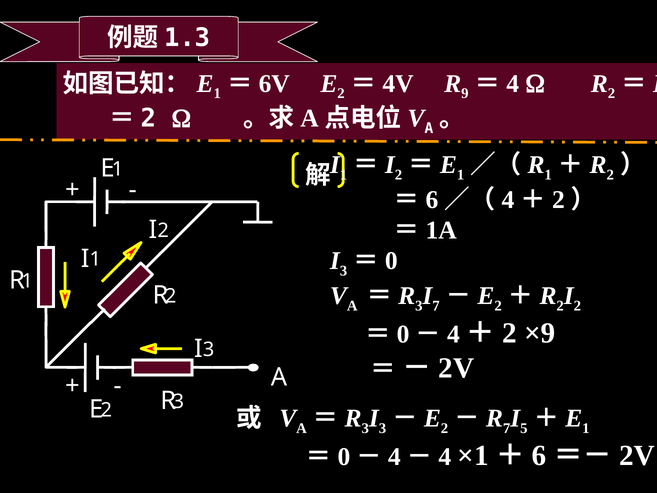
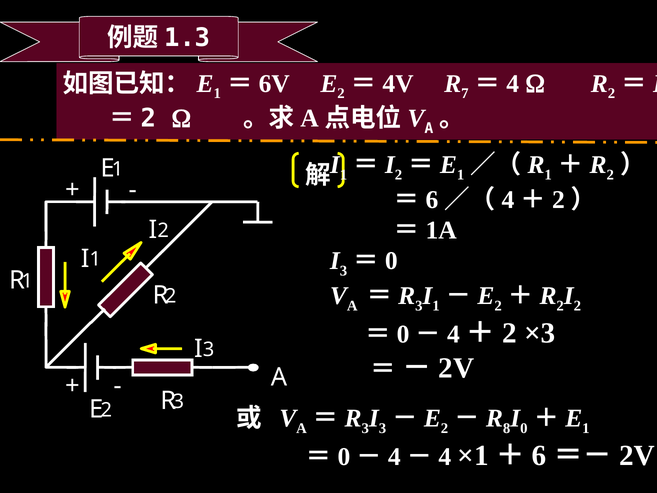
9: 9 -> 7 (465, 93)
7: 7 -> 1 (436, 306)
×9: ×9 -> ×3 (540, 333)
R 7: 7 -> 8 (507, 428)
I 5: 5 -> 0 (524, 428)
